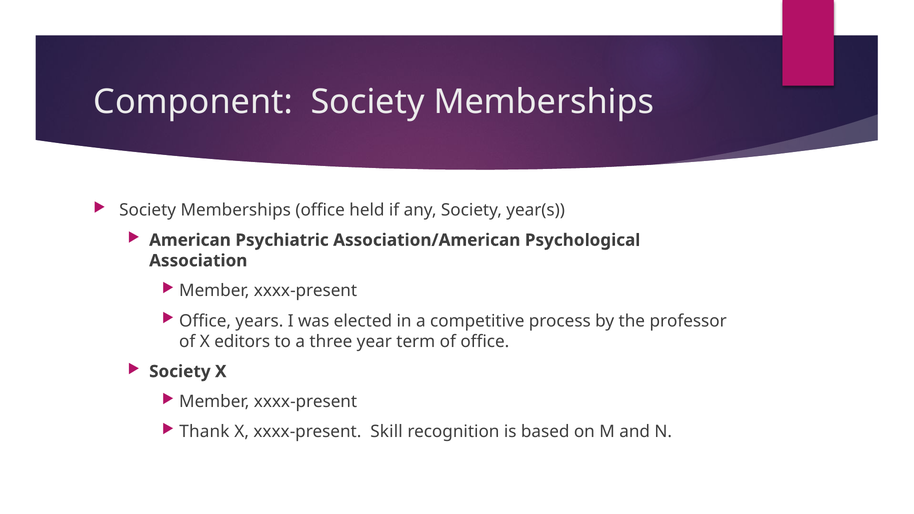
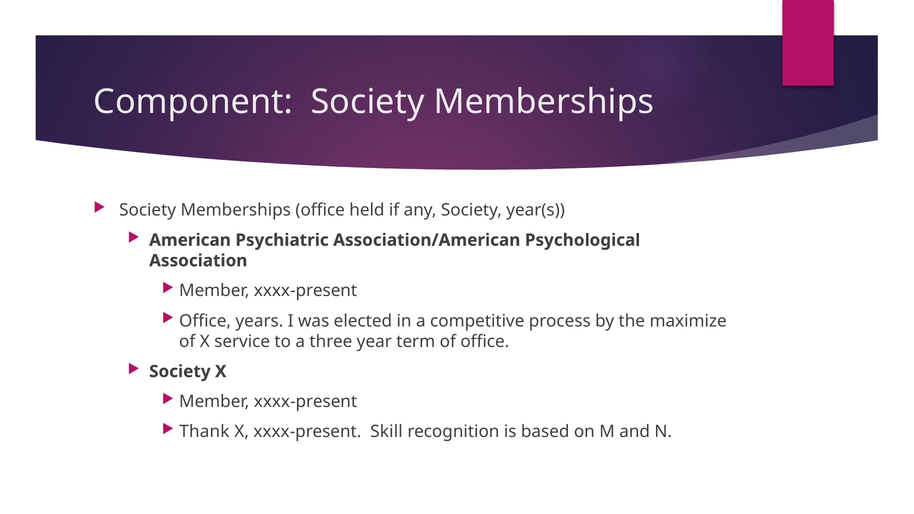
professor: professor -> maximize (688, 321)
editors: editors -> service (242, 341)
